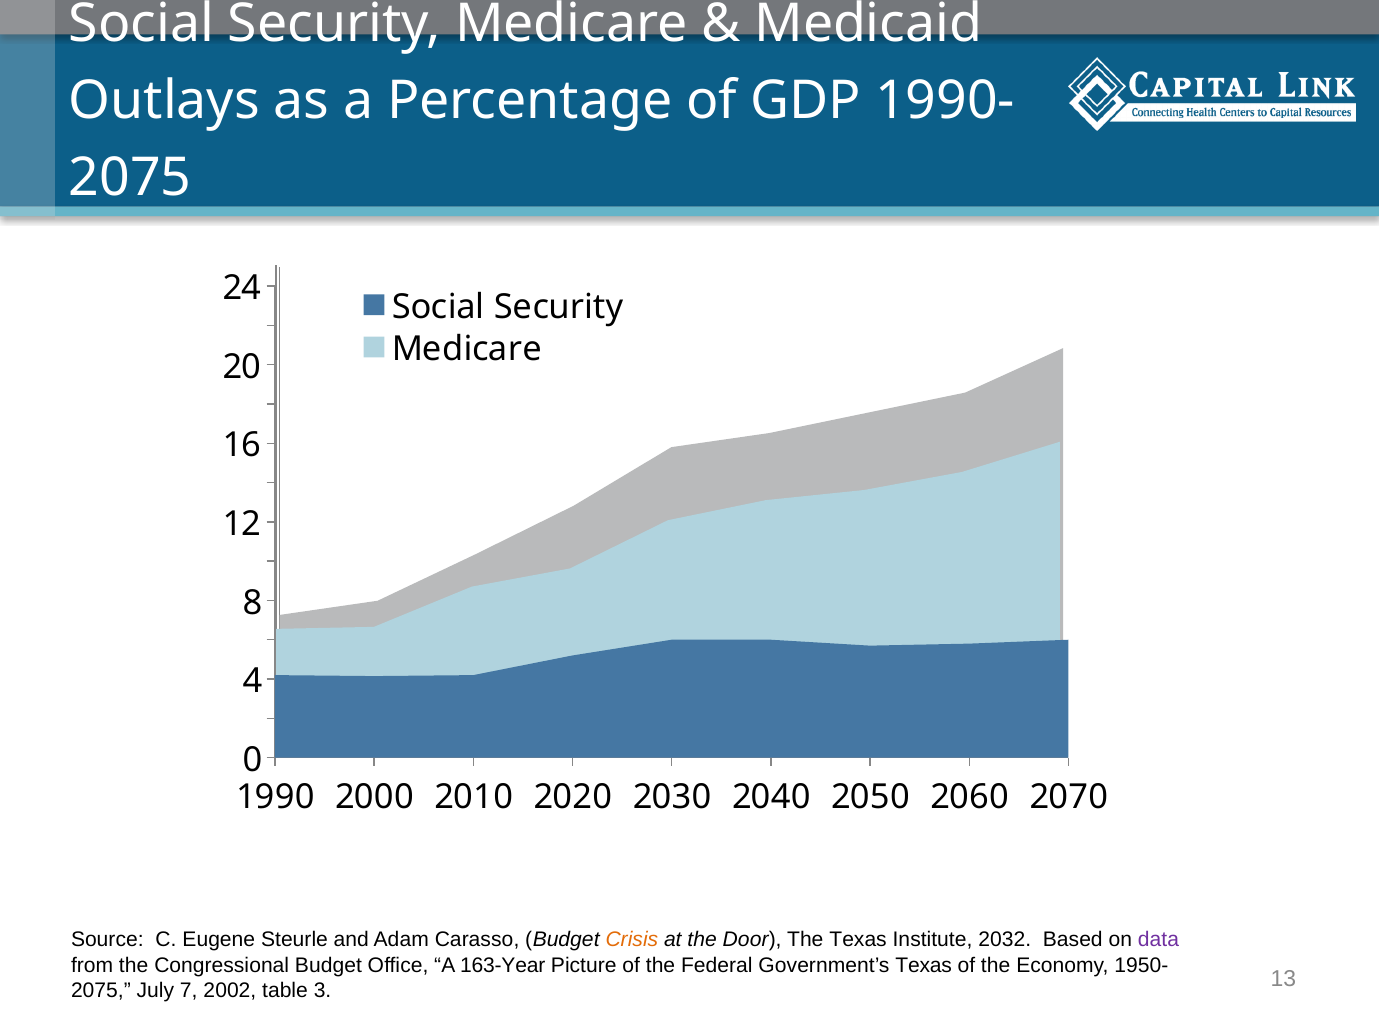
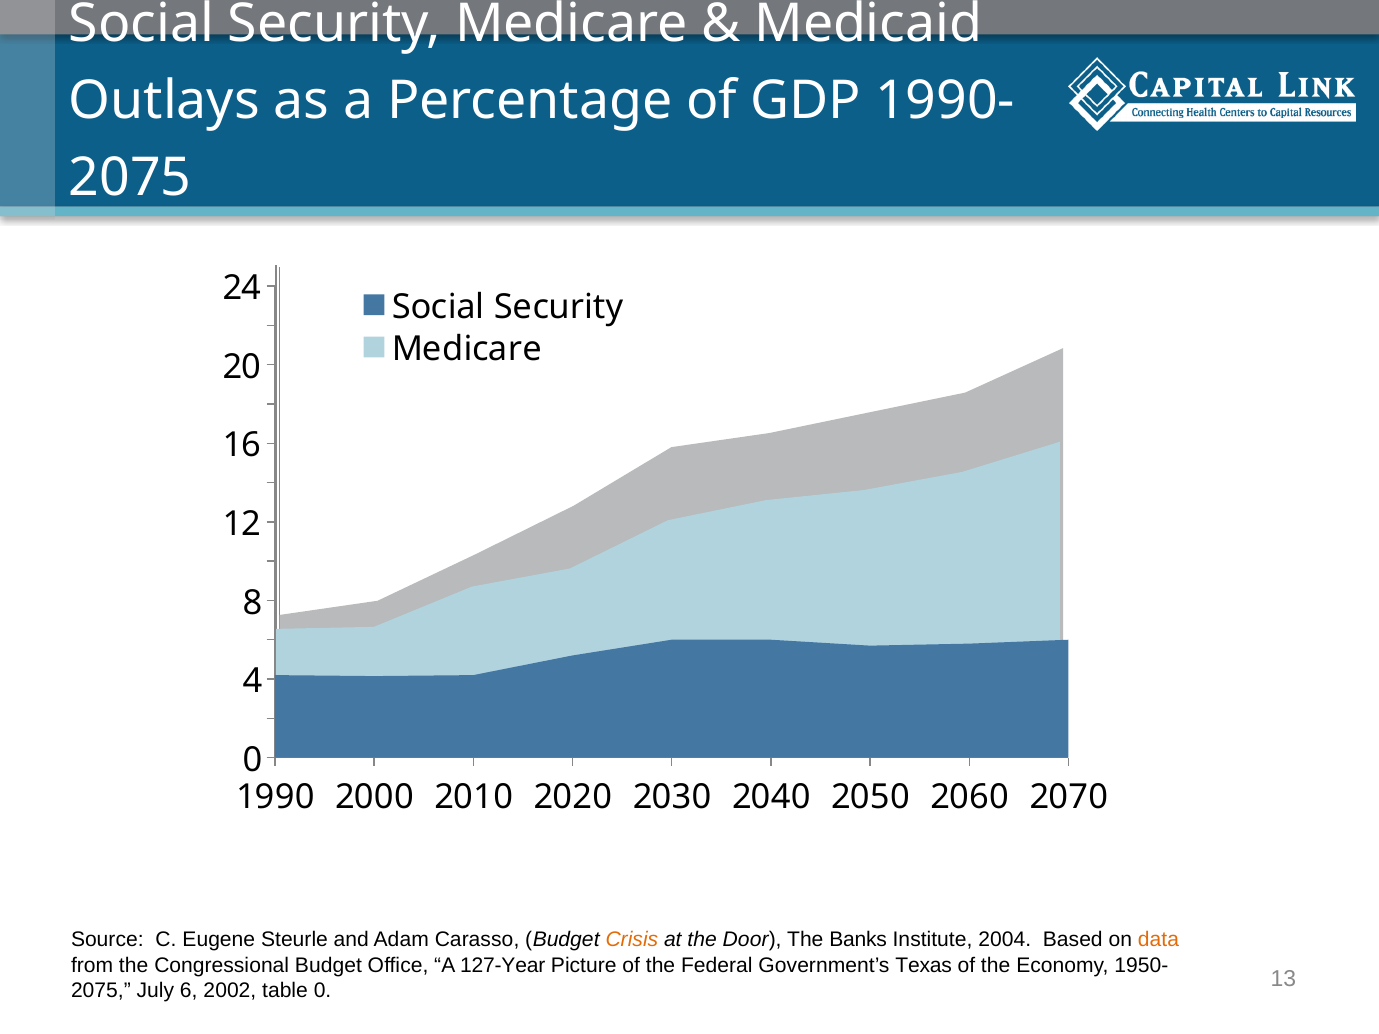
The Texas: Texas -> Banks (858, 940)
2032: 2032 -> 2004 (1005, 940)
data colour: purple -> orange (1158, 940)
163-Year: 163-Year -> 127-Year (503, 965)
7: 7 -> 6 (189, 991)
table 3: 3 -> 0 (323, 991)
